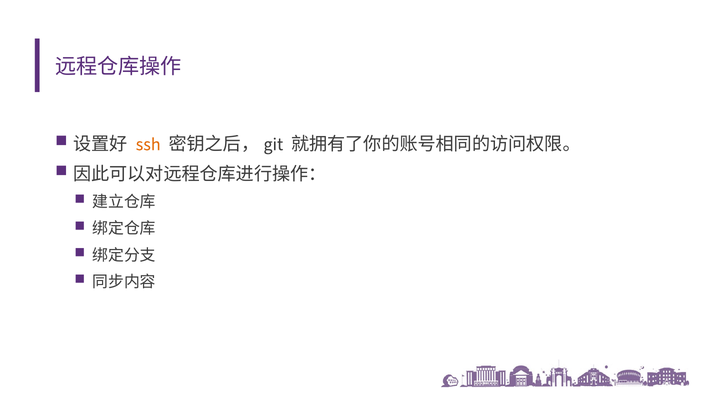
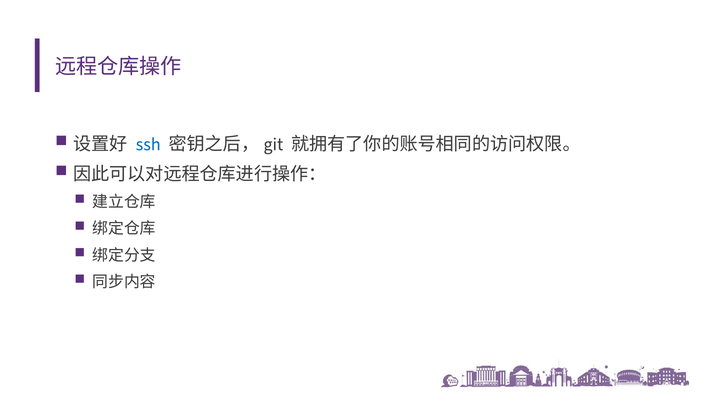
ssh colour: orange -> blue (148, 144)
